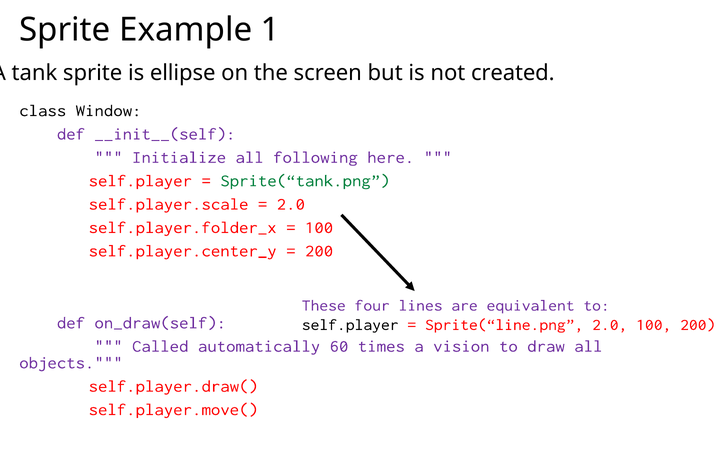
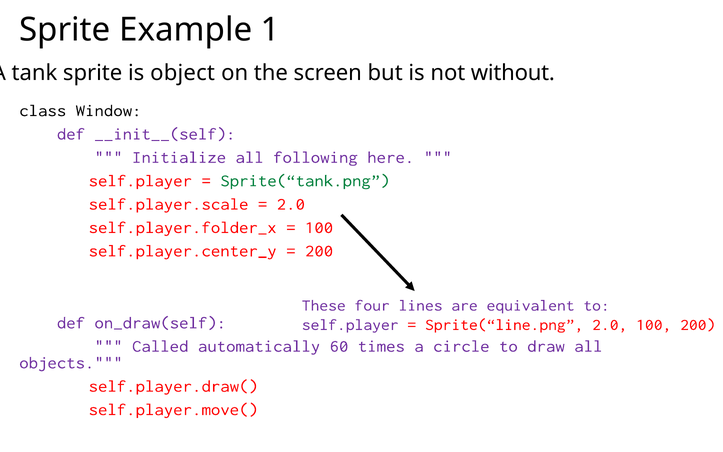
ellipse: ellipse -> object (183, 73)
created: created -> without (513, 73)
self.player colour: black -> purple (350, 324)
vision: vision -> circle (461, 346)
